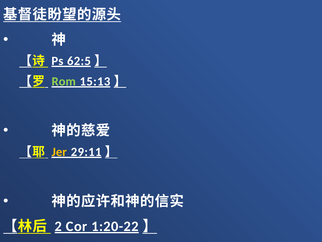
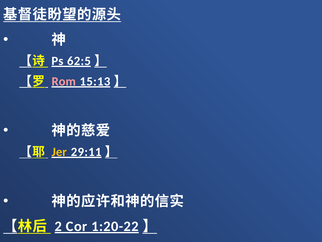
Rom colour: light green -> pink (64, 81)
